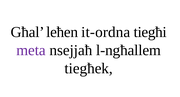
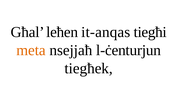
it-ordna: it-ordna -> it-anqas (106, 32)
meta colour: purple -> orange (31, 50)
l-ngħallem: l-ngħallem -> l-ċenturjun (129, 50)
